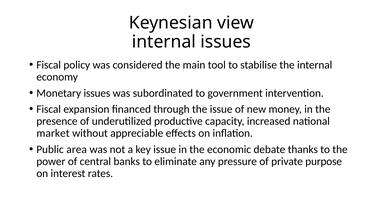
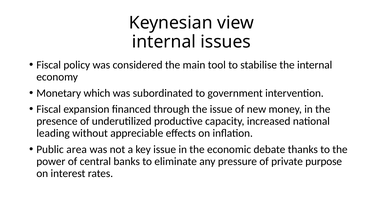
Monetary issues: issues -> which (97, 93)
market: market -> leading (53, 133)
